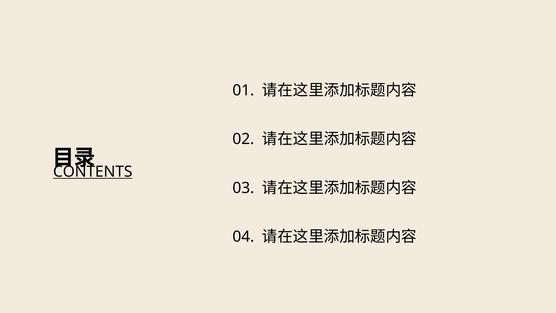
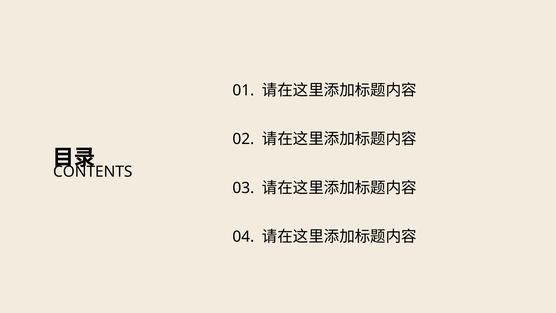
CONTENTS underline: present -> none (93, 172)
